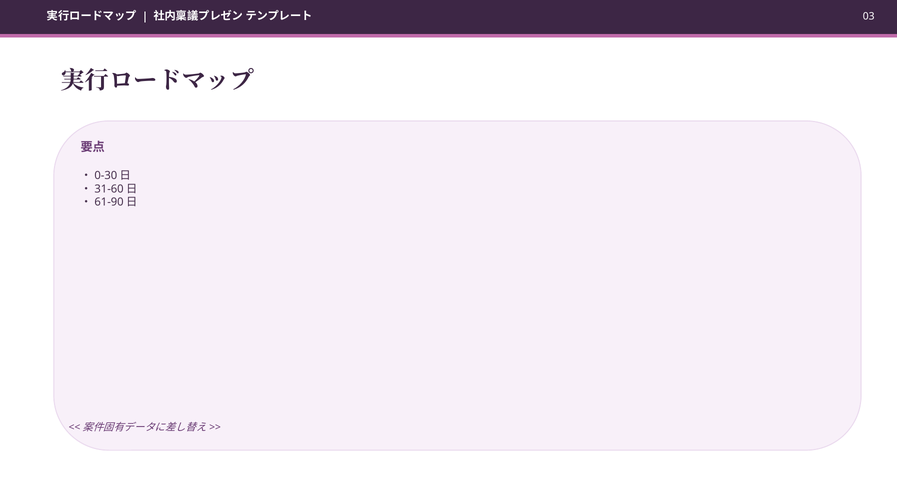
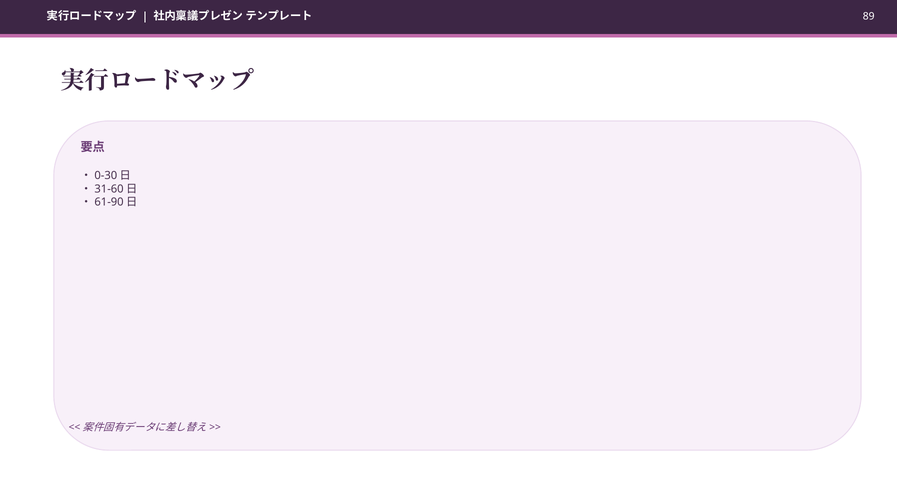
03: 03 -> 89 (869, 16)
